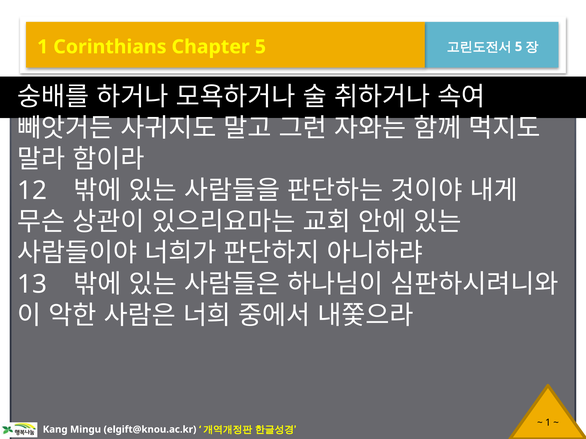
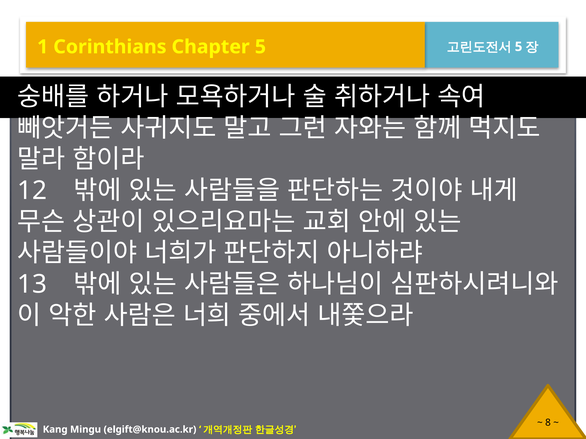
1: 1 -> 8 (548, 423)
